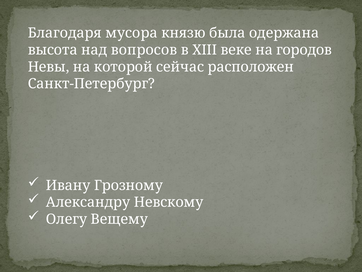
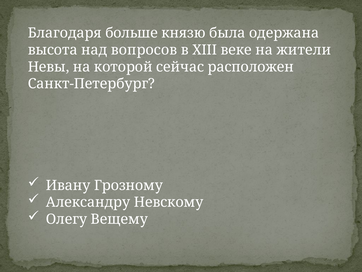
мусора: мусора -> больше (132, 33)
городов: городов -> жители (304, 50)
